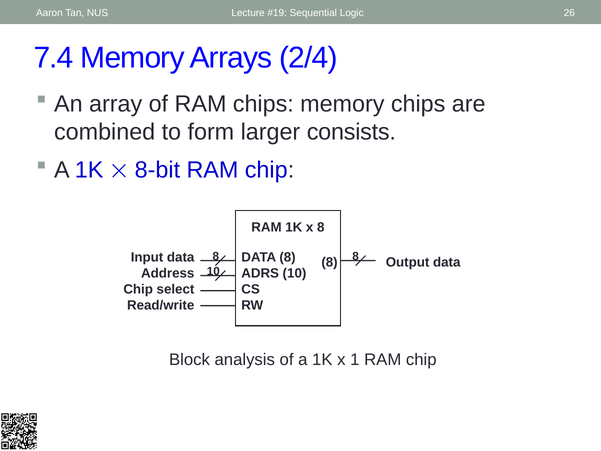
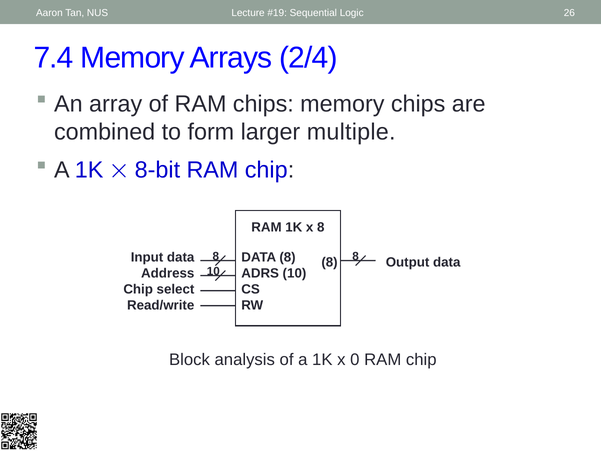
consists: consists -> multiple (351, 132)
1: 1 -> 0 (355, 360)
